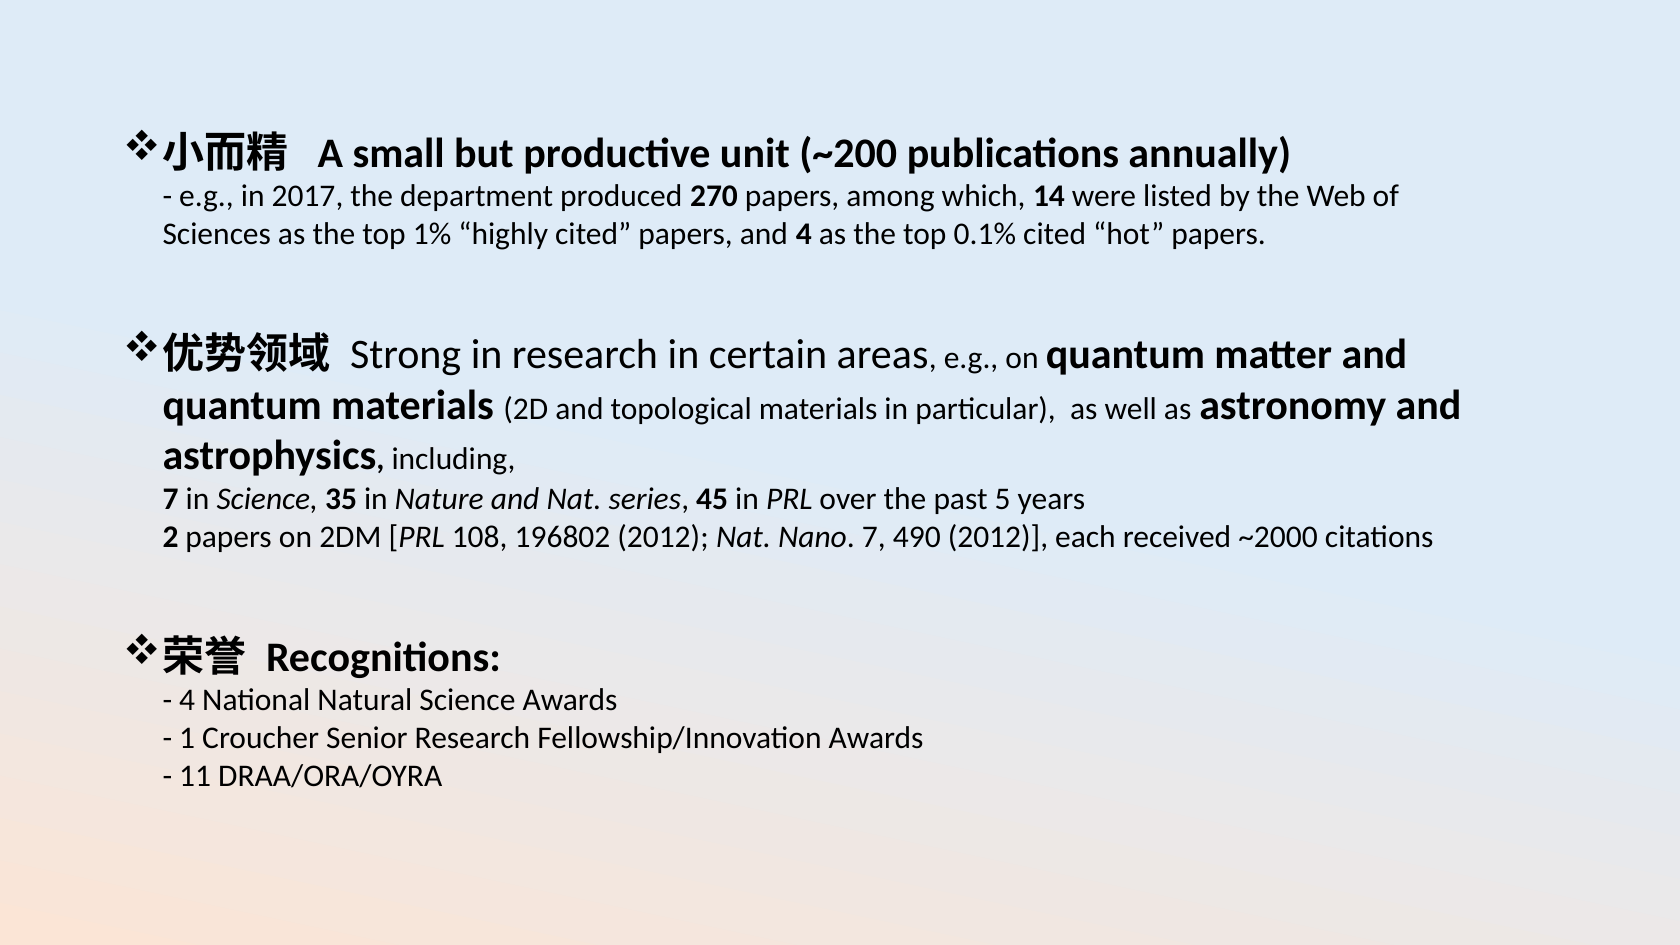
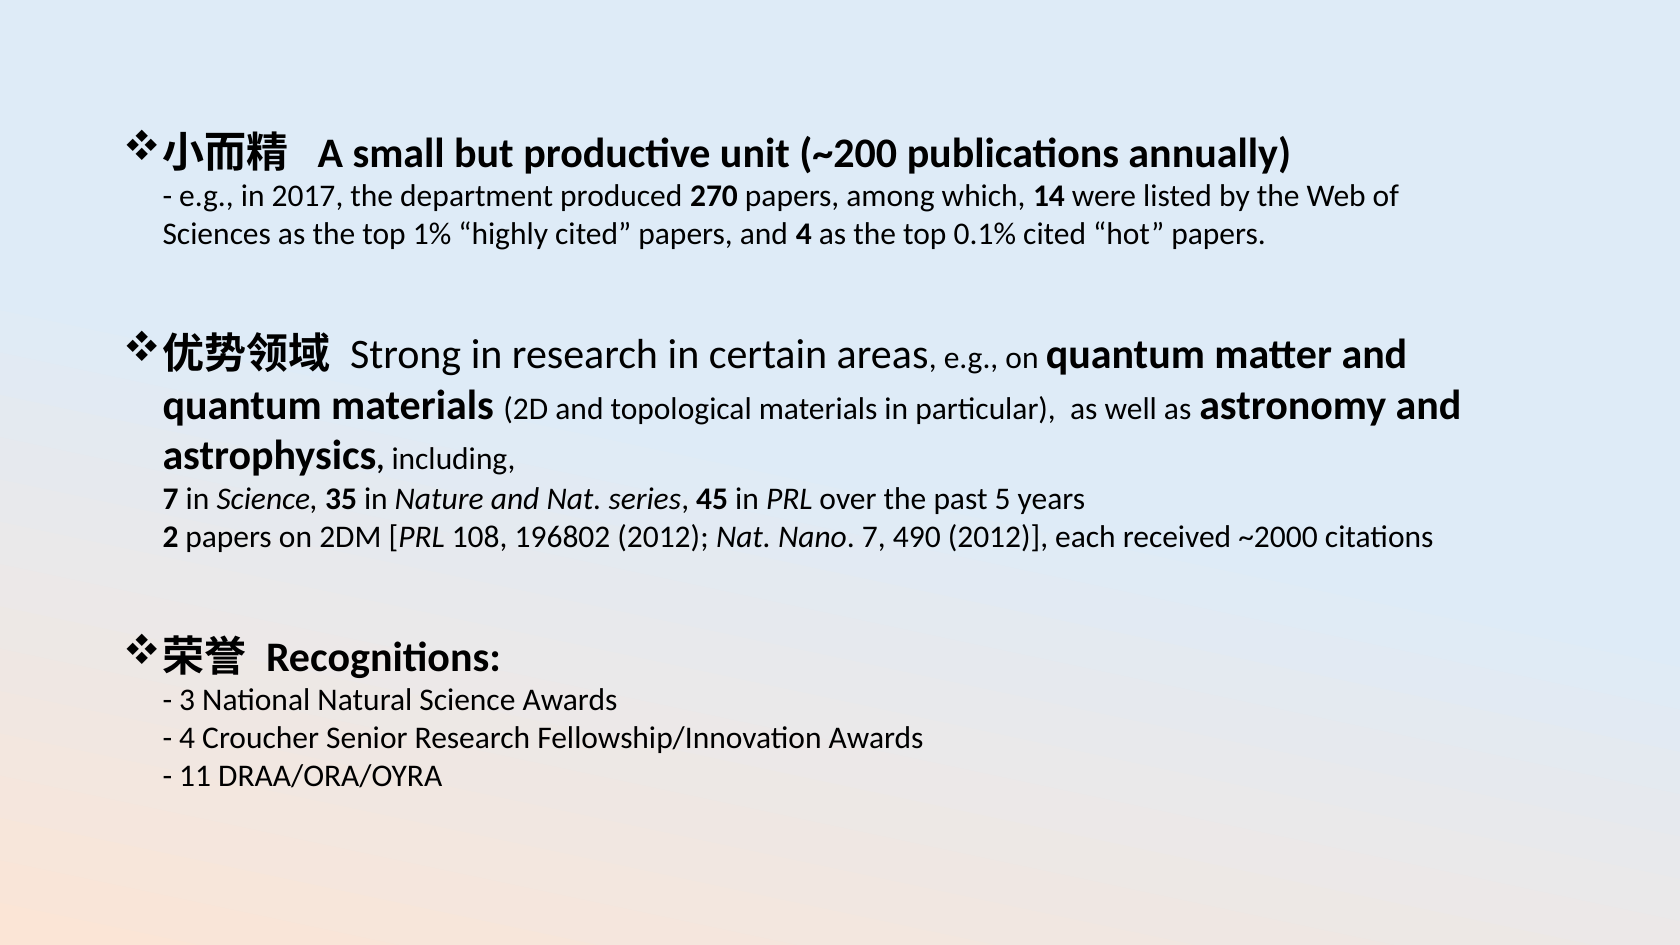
4: 4 -> 3 (187, 701)
1: 1 -> 4 (187, 738)
